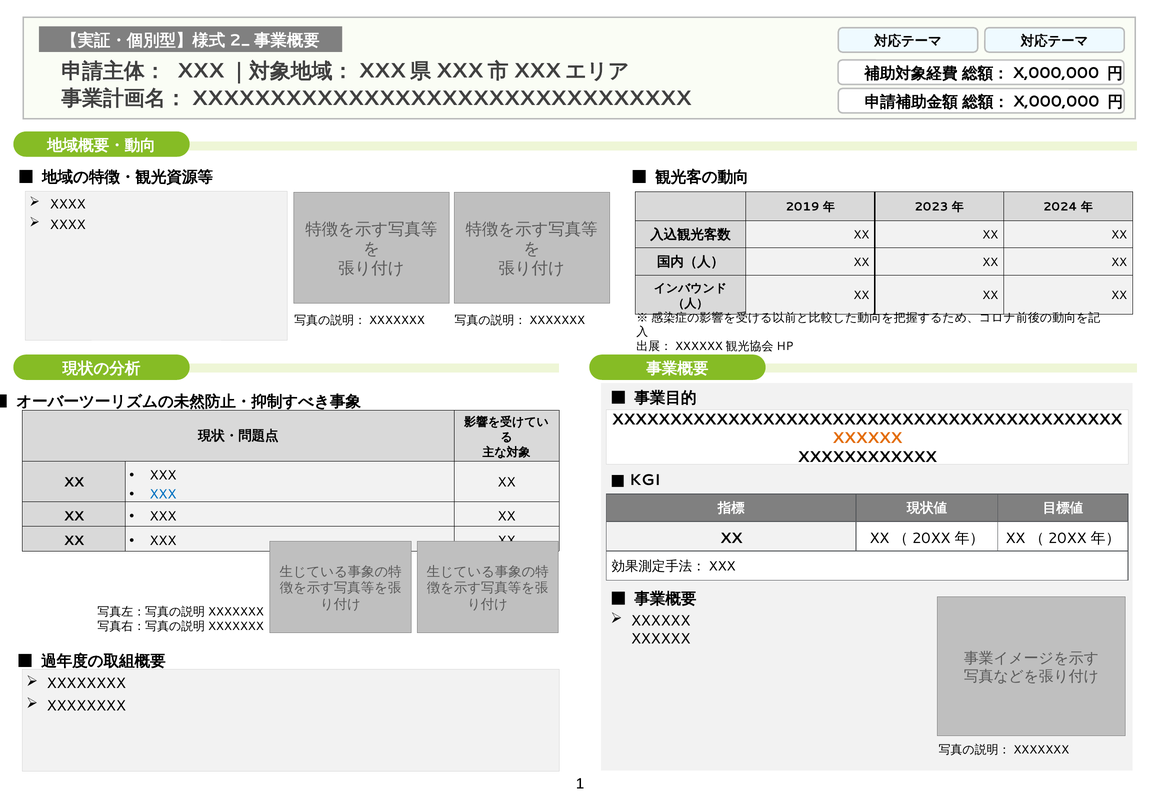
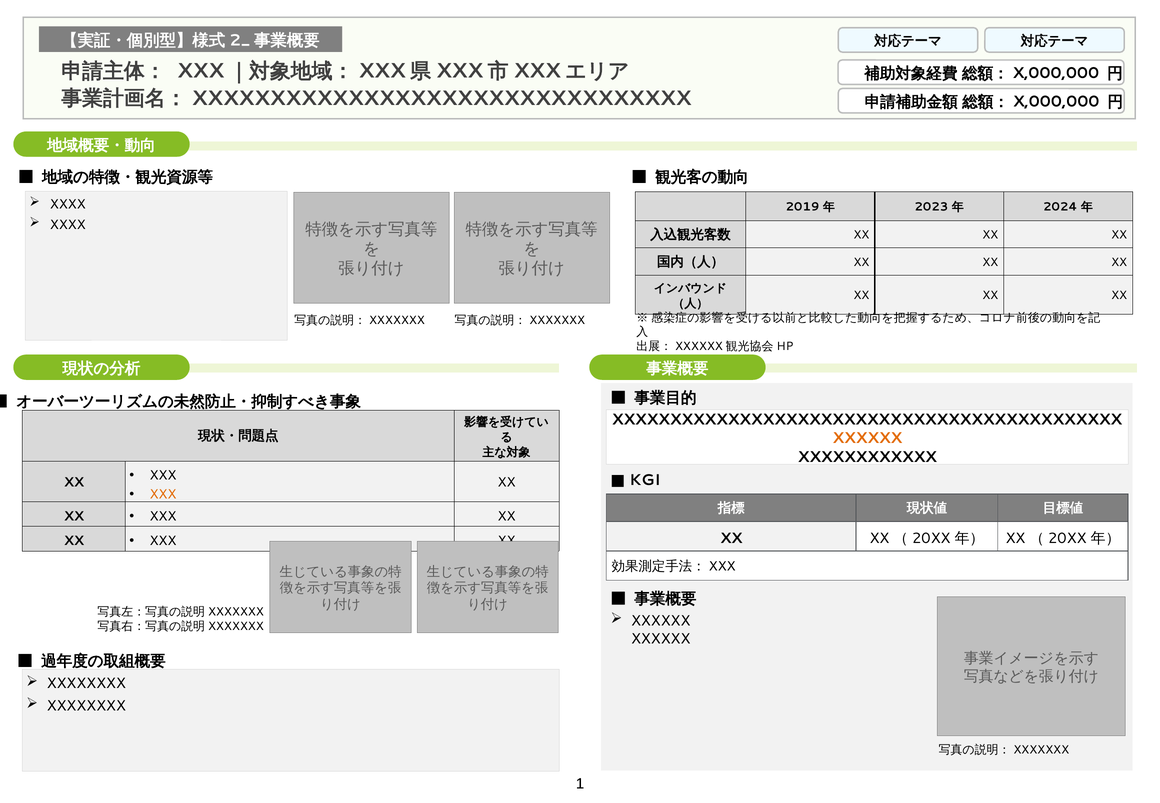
XXX colour: blue -> orange (163, 494)
